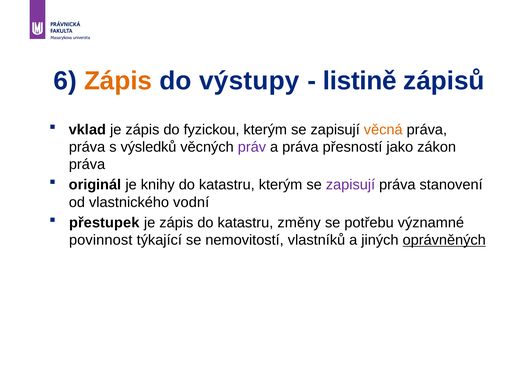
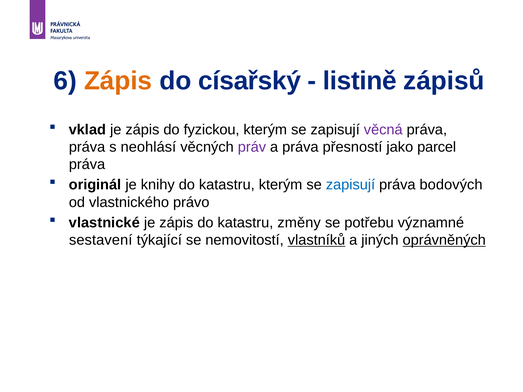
výstupy: výstupy -> císařský (250, 81)
věcná colour: orange -> purple (383, 130)
výsledků: výsledků -> neohlásí (148, 147)
zákon: zákon -> parcel (437, 147)
zapisují colour: purple -> blue (351, 185)
stanovení: stanovení -> bodových (451, 185)
vodní: vodní -> právo (191, 202)
přestupek: přestupek -> vlastnické (104, 223)
povinnost: povinnost -> sestavení (101, 240)
vlastníků underline: none -> present (317, 240)
